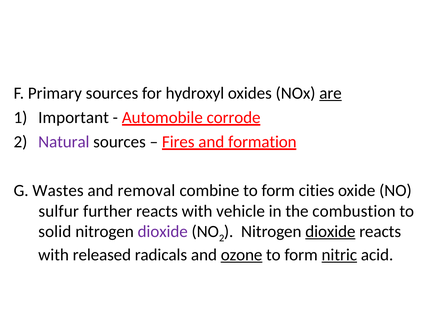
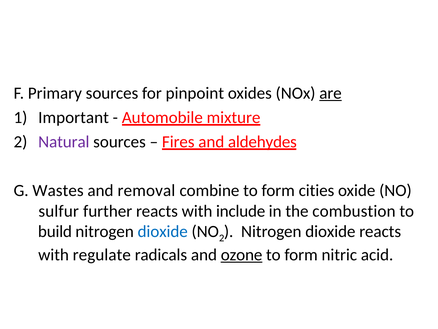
hydroxyl: hydroxyl -> pinpoint (195, 93)
corrode: corrode -> mixture (234, 117)
formation: formation -> aldehydes (262, 142)
vehicle: vehicle -> include (241, 211)
solid: solid -> build (55, 231)
dioxide colour: purple -> blue (163, 231)
dioxide underline: present -> none (330, 231)
released: released -> regulate (102, 254)
nitric underline: present -> none (339, 254)
